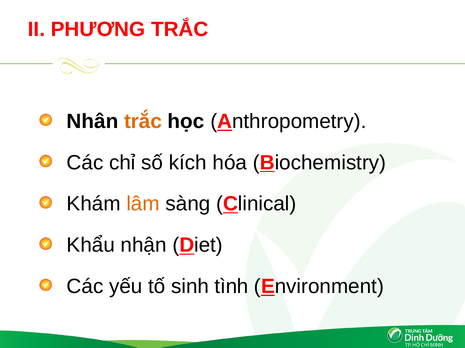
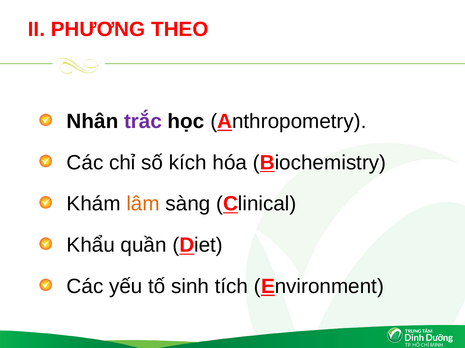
PHƯƠNG TRẮC: TRẮC -> THEO (180, 29)
trắc colour: orange -> purple (143, 122)
nhận: nhận -> quần (144, 246)
tình: tình -> tích (231, 287)
